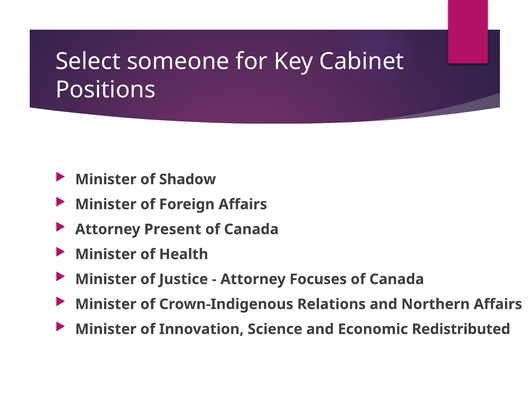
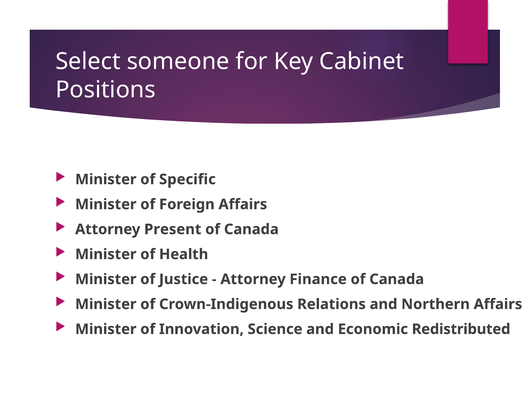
Shadow: Shadow -> Specific (187, 180)
Focuses: Focuses -> Finance (318, 280)
